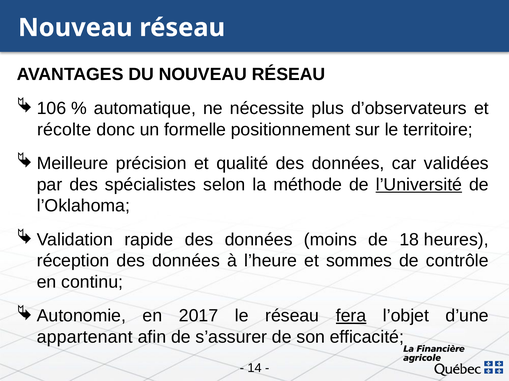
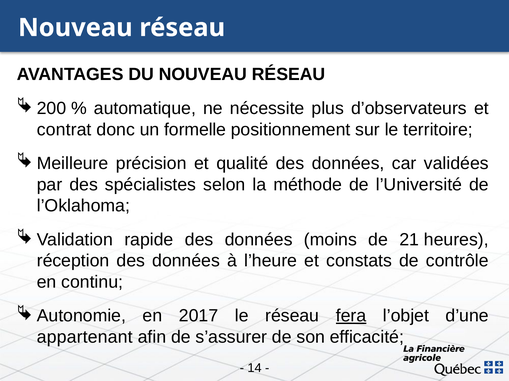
106: 106 -> 200 (52, 109)
récolte: récolte -> contrat (64, 130)
l’Université underline: present -> none (419, 185)
18: 18 -> 21 (409, 240)
sommes: sommes -> constats (359, 261)
